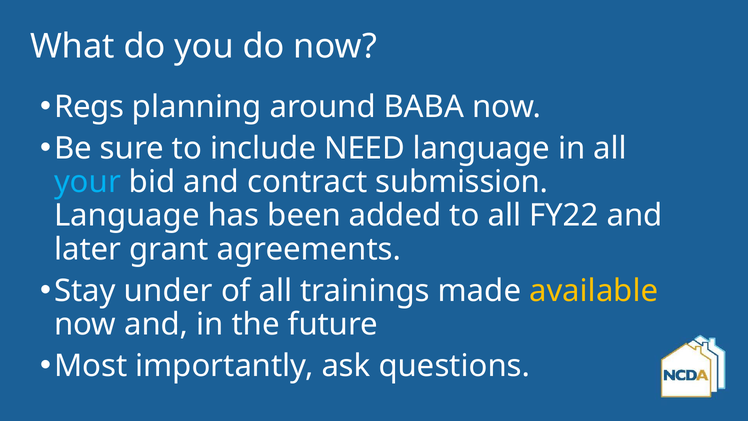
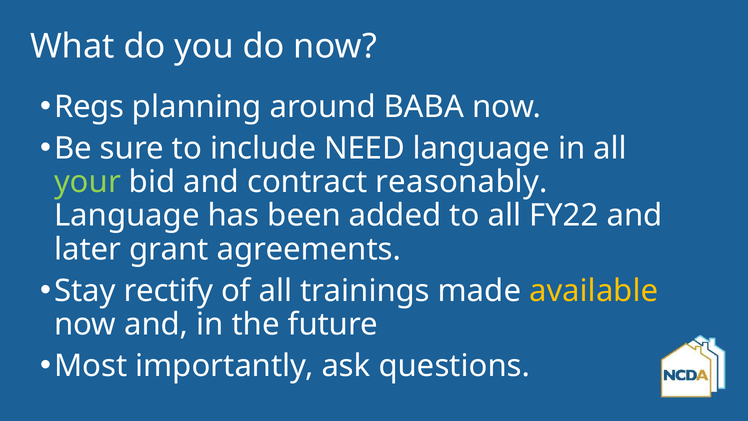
your colour: light blue -> light green (88, 182)
submission: submission -> reasonably (462, 182)
under: under -> rectify (169, 291)
